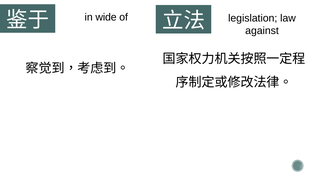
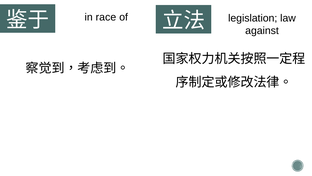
wide: wide -> race (106, 17)
